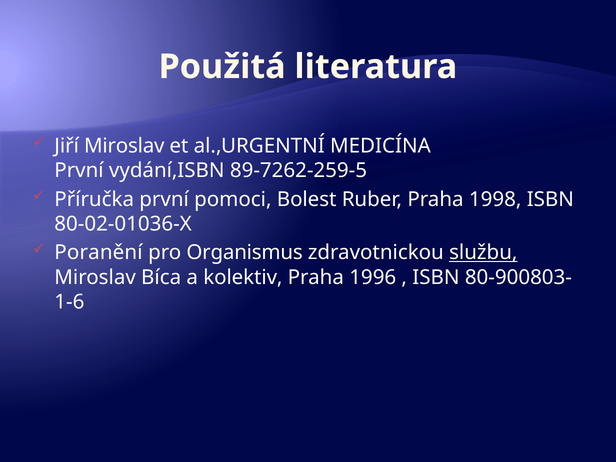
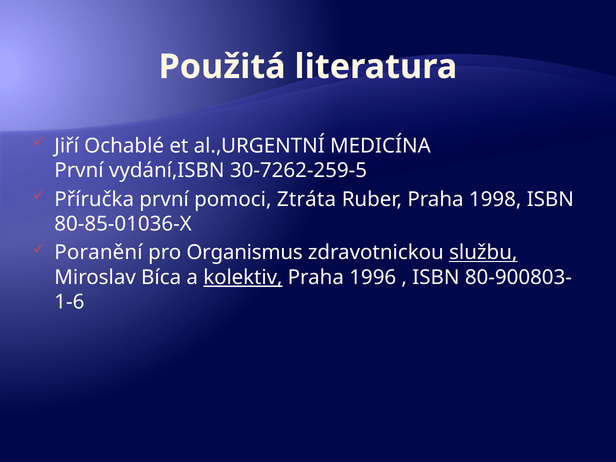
Jiří Miroslav: Miroslav -> Ochablé (124, 146)
89-7262-259-5: 89-7262-259-5 -> 30-7262-259-5 (298, 171)
Bolest: Bolest -> Ztráta (307, 199)
80-02-01036-X: 80-02-01036-X -> 80-85-01036-X (123, 224)
kolektiv underline: none -> present (243, 277)
